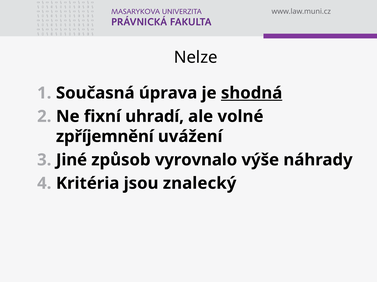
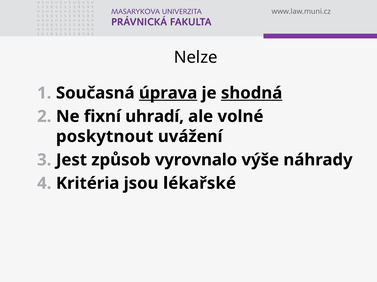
úprava underline: none -> present (168, 93)
zpříjemnění: zpříjemnění -> poskytnout (105, 137)
Jiné: Jiné -> Jest (71, 160)
znalecký: znalecký -> lékařské (200, 184)
